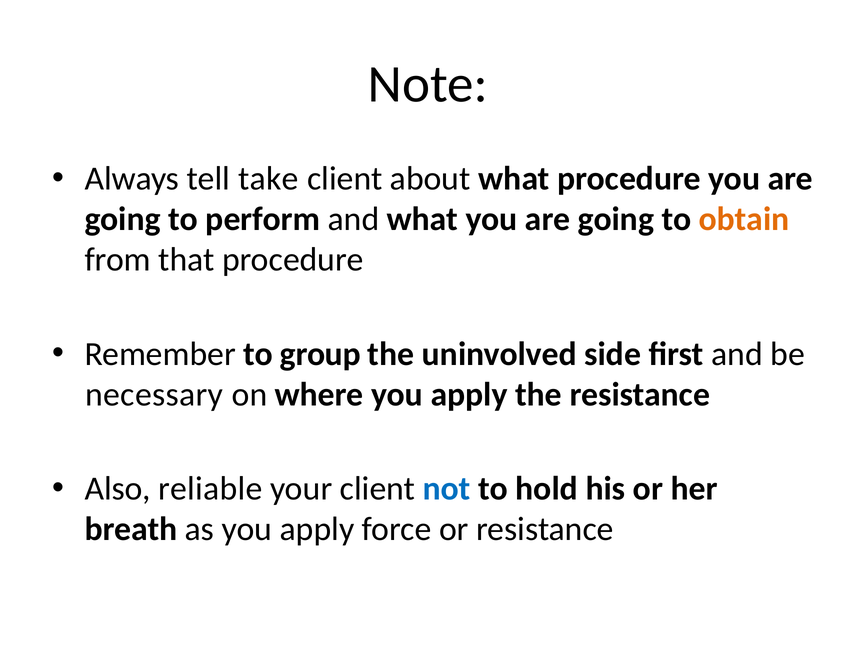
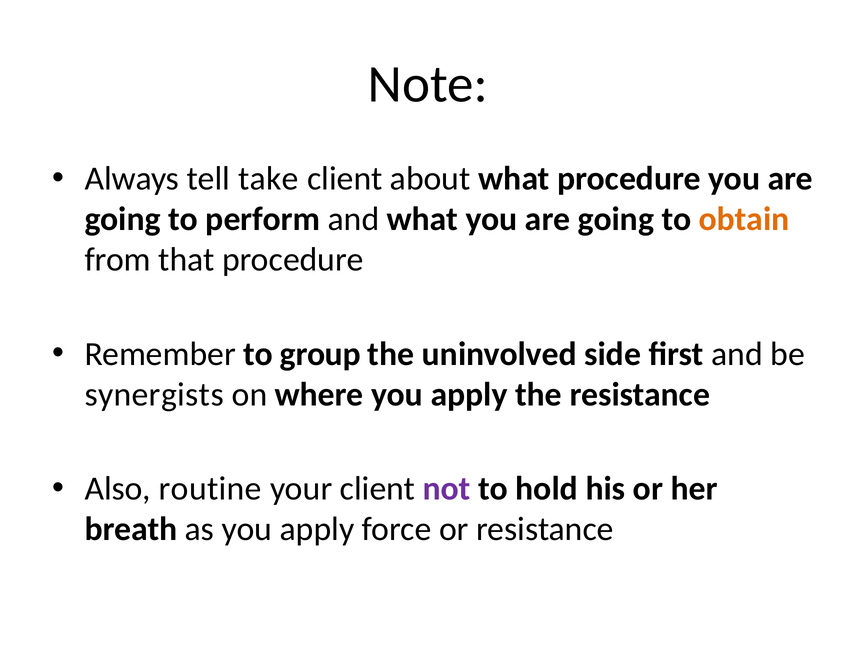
necessary: necessary -> synergists (154, 394)
reliable: reliable -> routine (210, 489)
not colour: blue -> purple (447, 489)
